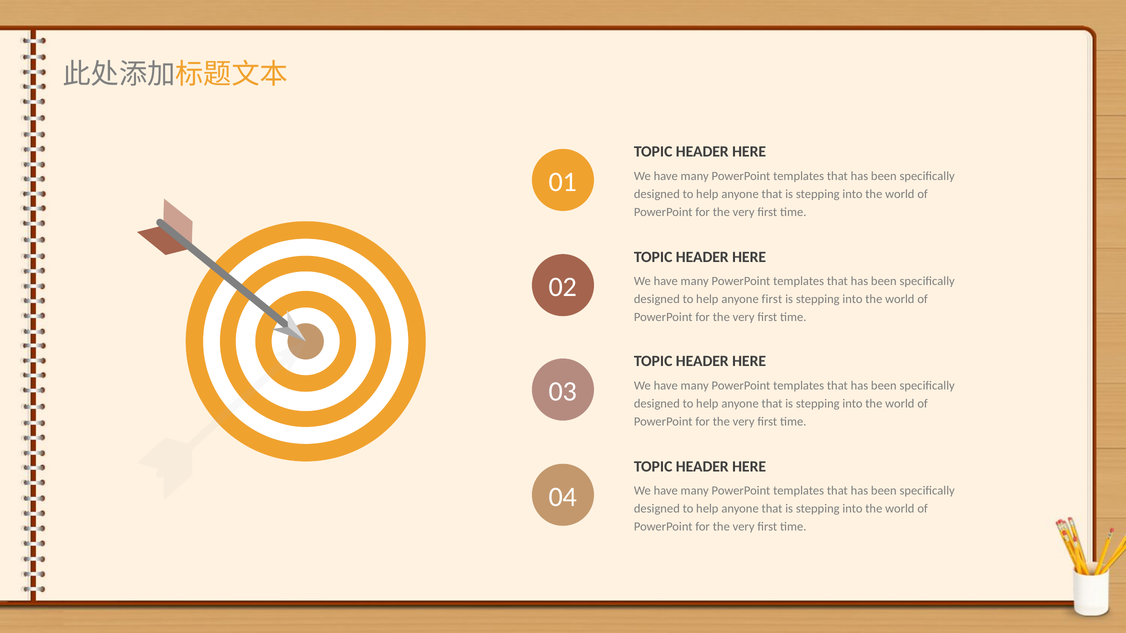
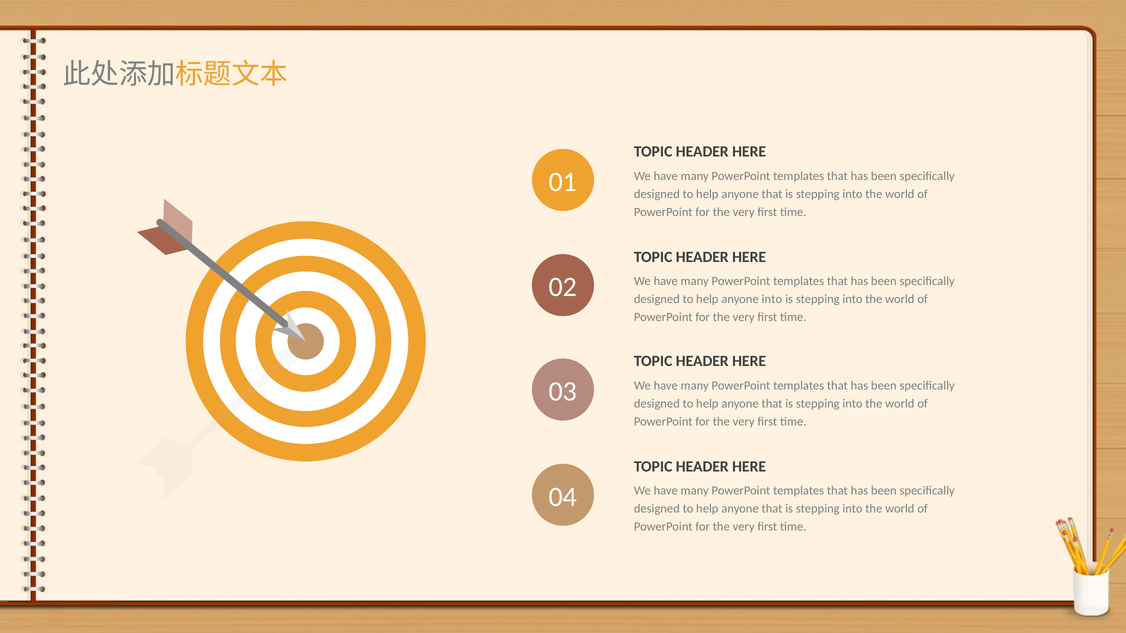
anyone first: first -> into (772, 299)
